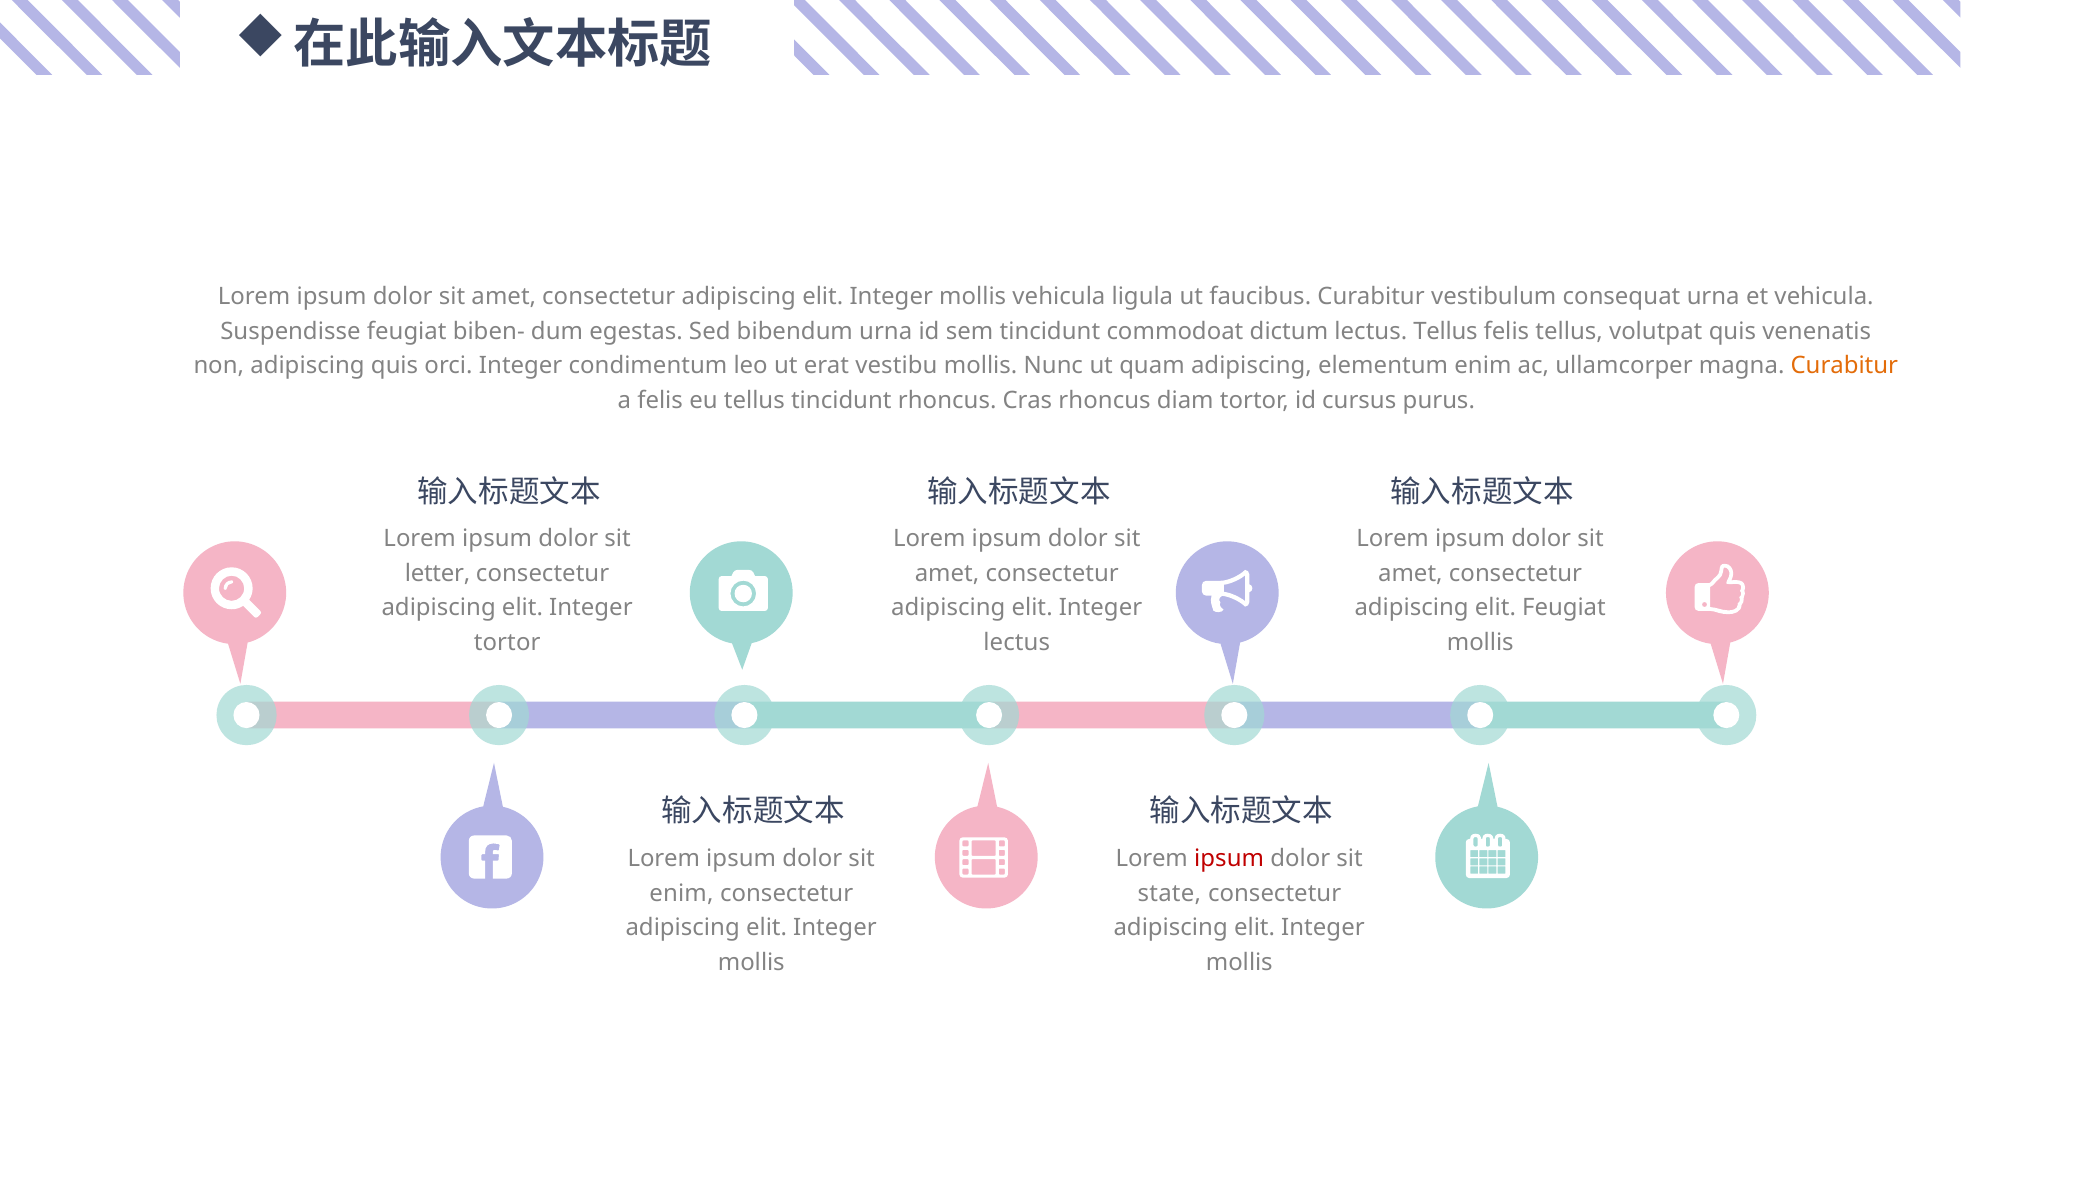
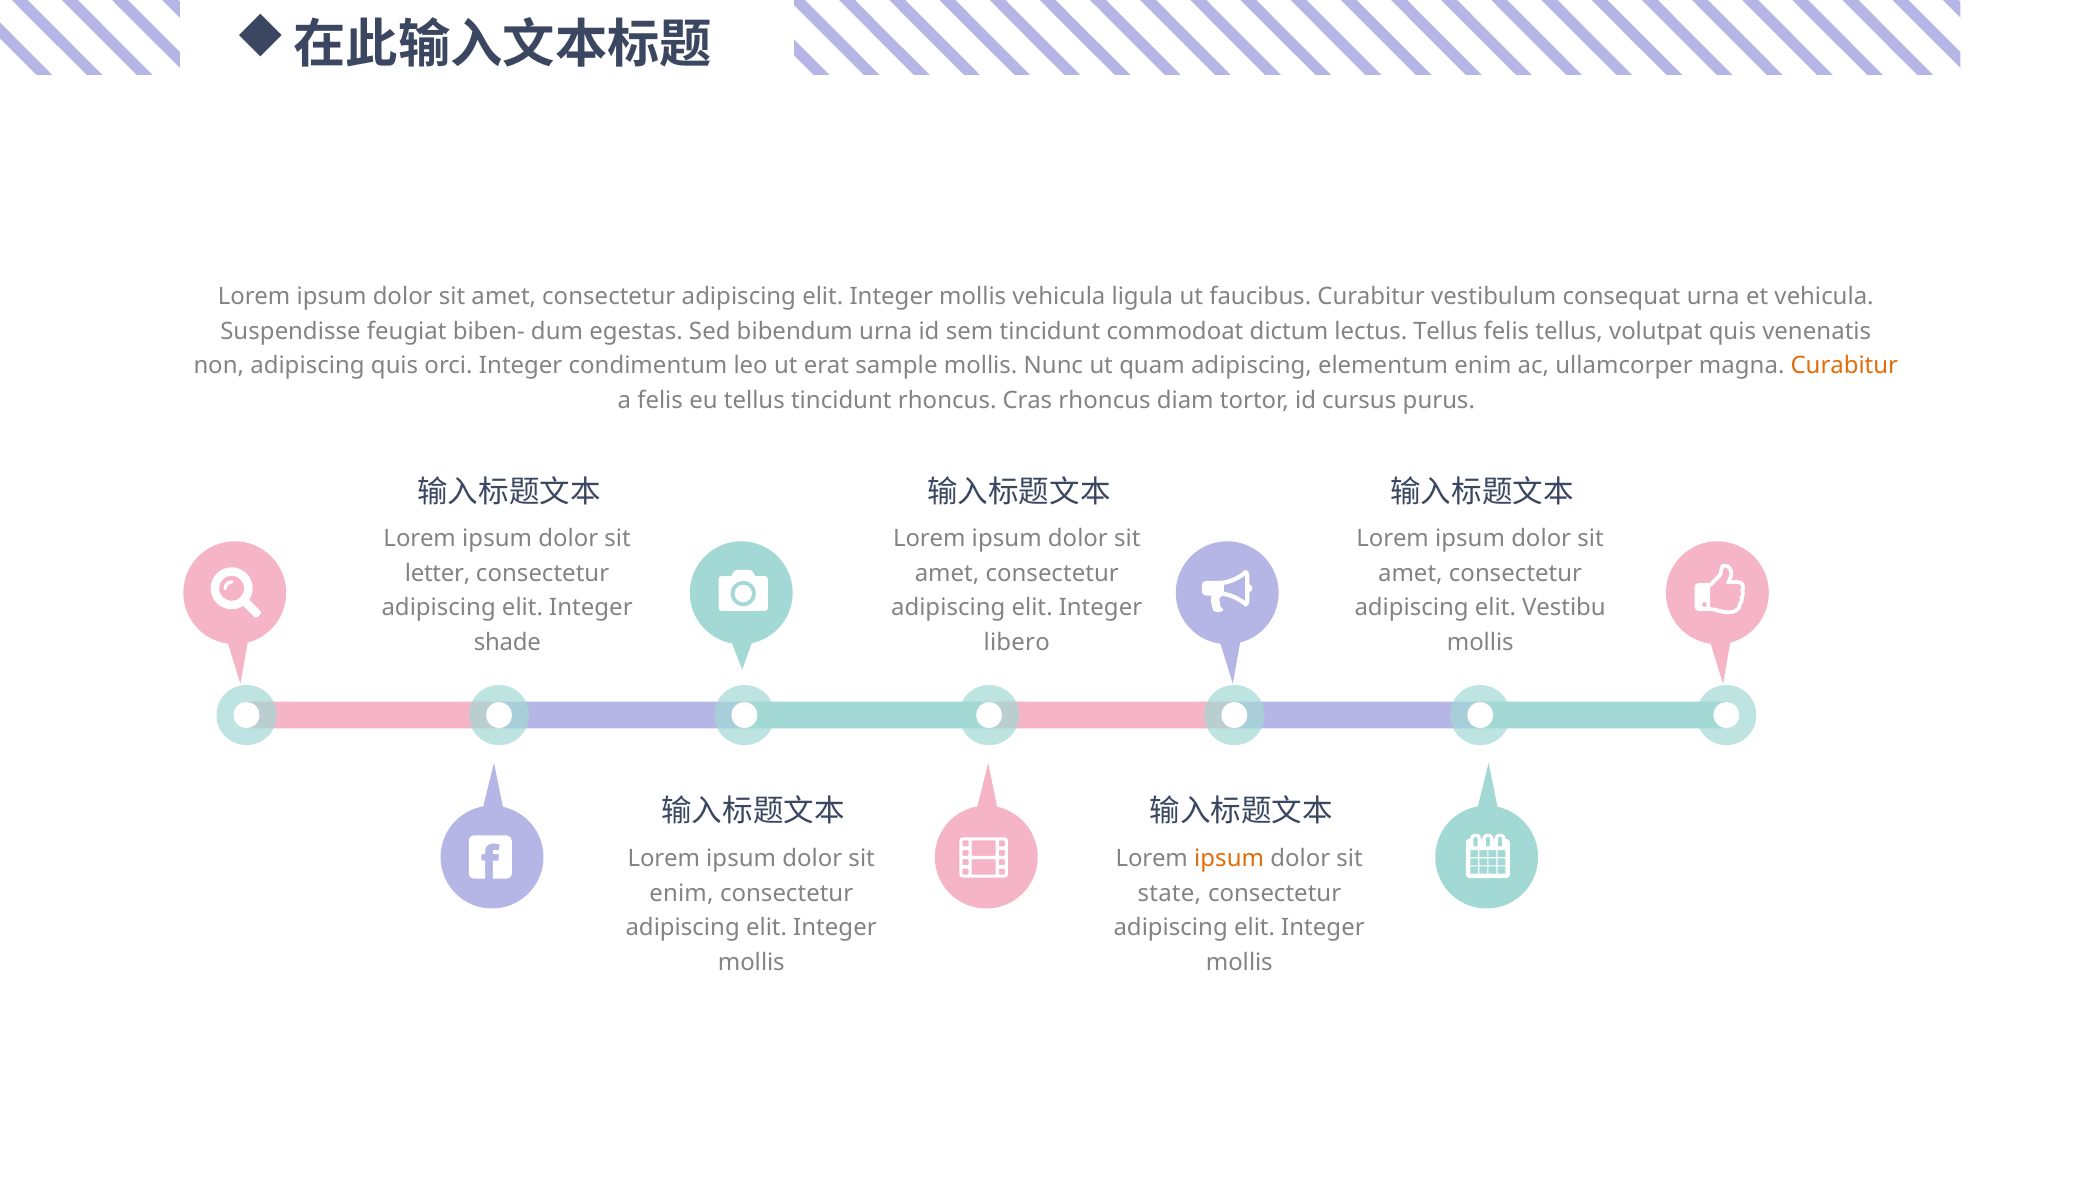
vestibu: vestibu -> sample (896, 366)
elit Feugiat: Feugiat -> Vestibu (1564, 608)
tortor: tortor -> shade (507, 642)
lectus: lectus -> libero (1017, 642)
ipsum colour: red -> orange (1229, 858)
